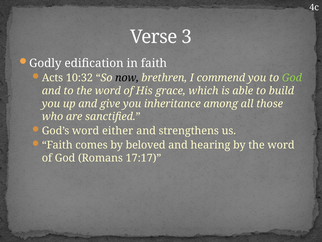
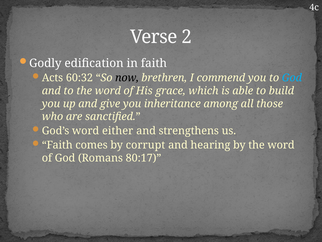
3: 3 -> 2 (187, 37)
10:32: 10:32 -> 60:32 (79, 78)
God colour: light green -> light blue (292, 78)
beloved: beloved -> corrupt (145, 145)
17:17: 17:17 -> 80:17 (143, 158)
